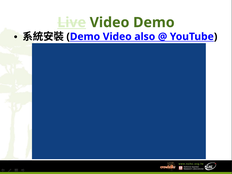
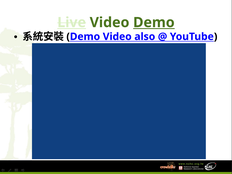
Demo underline: none -> present (154, 22)
